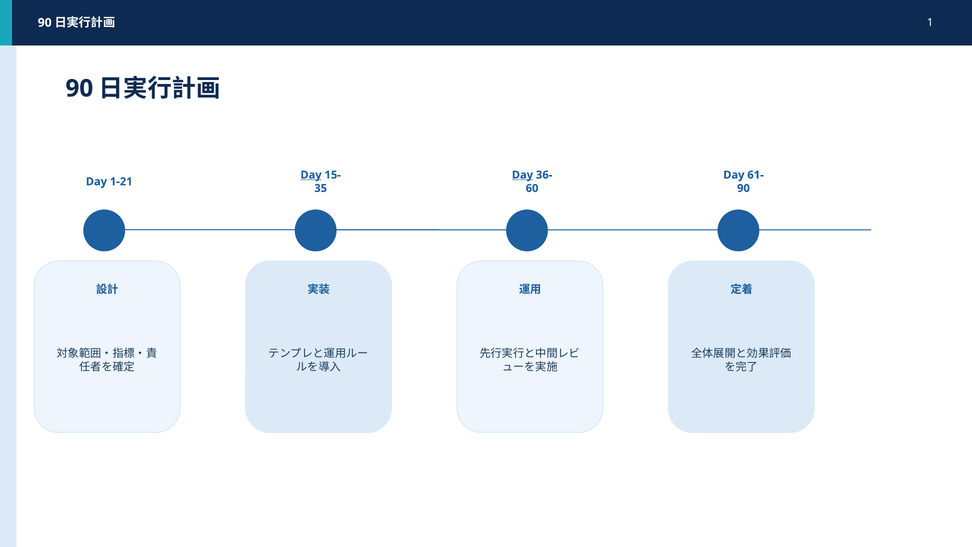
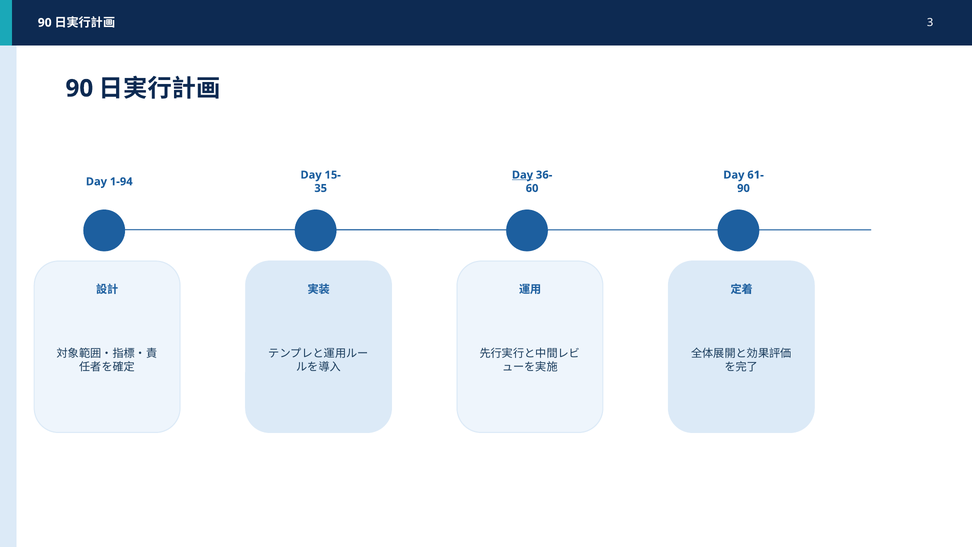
1: 1 -> 3 (930, 23)
Day underline: present -> none (311, 175)
1-21: 1-21 -> 1-94 (121, 182)
